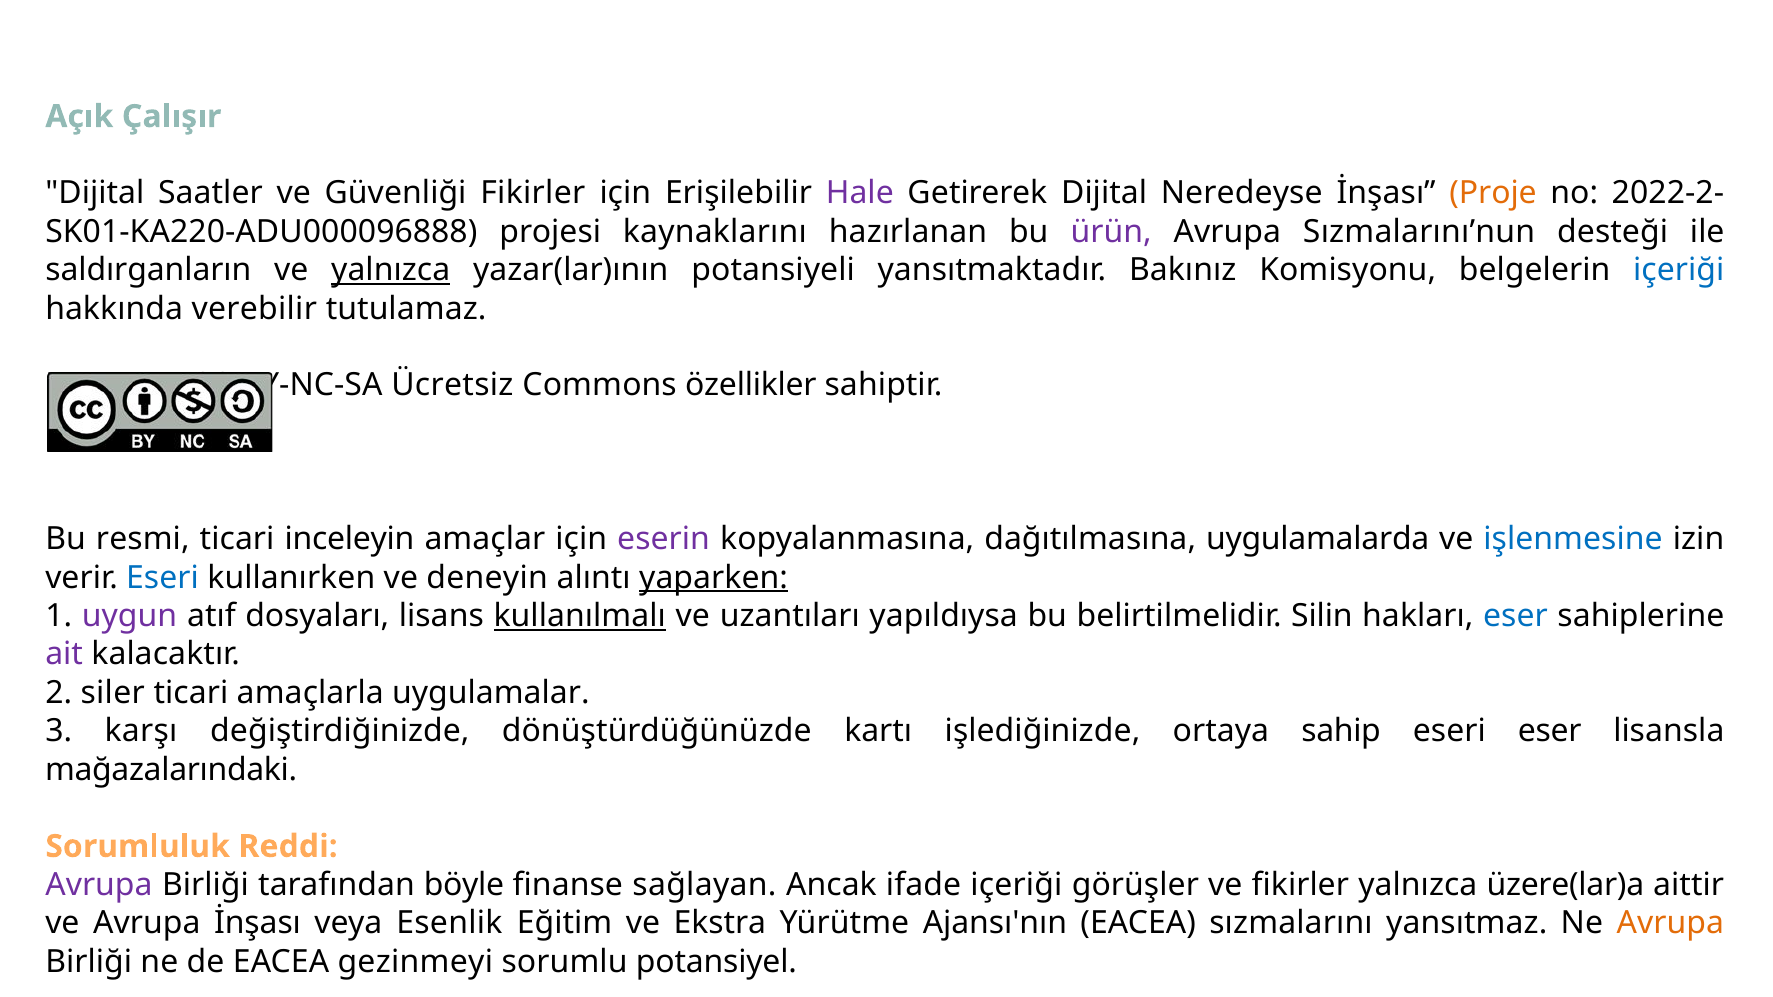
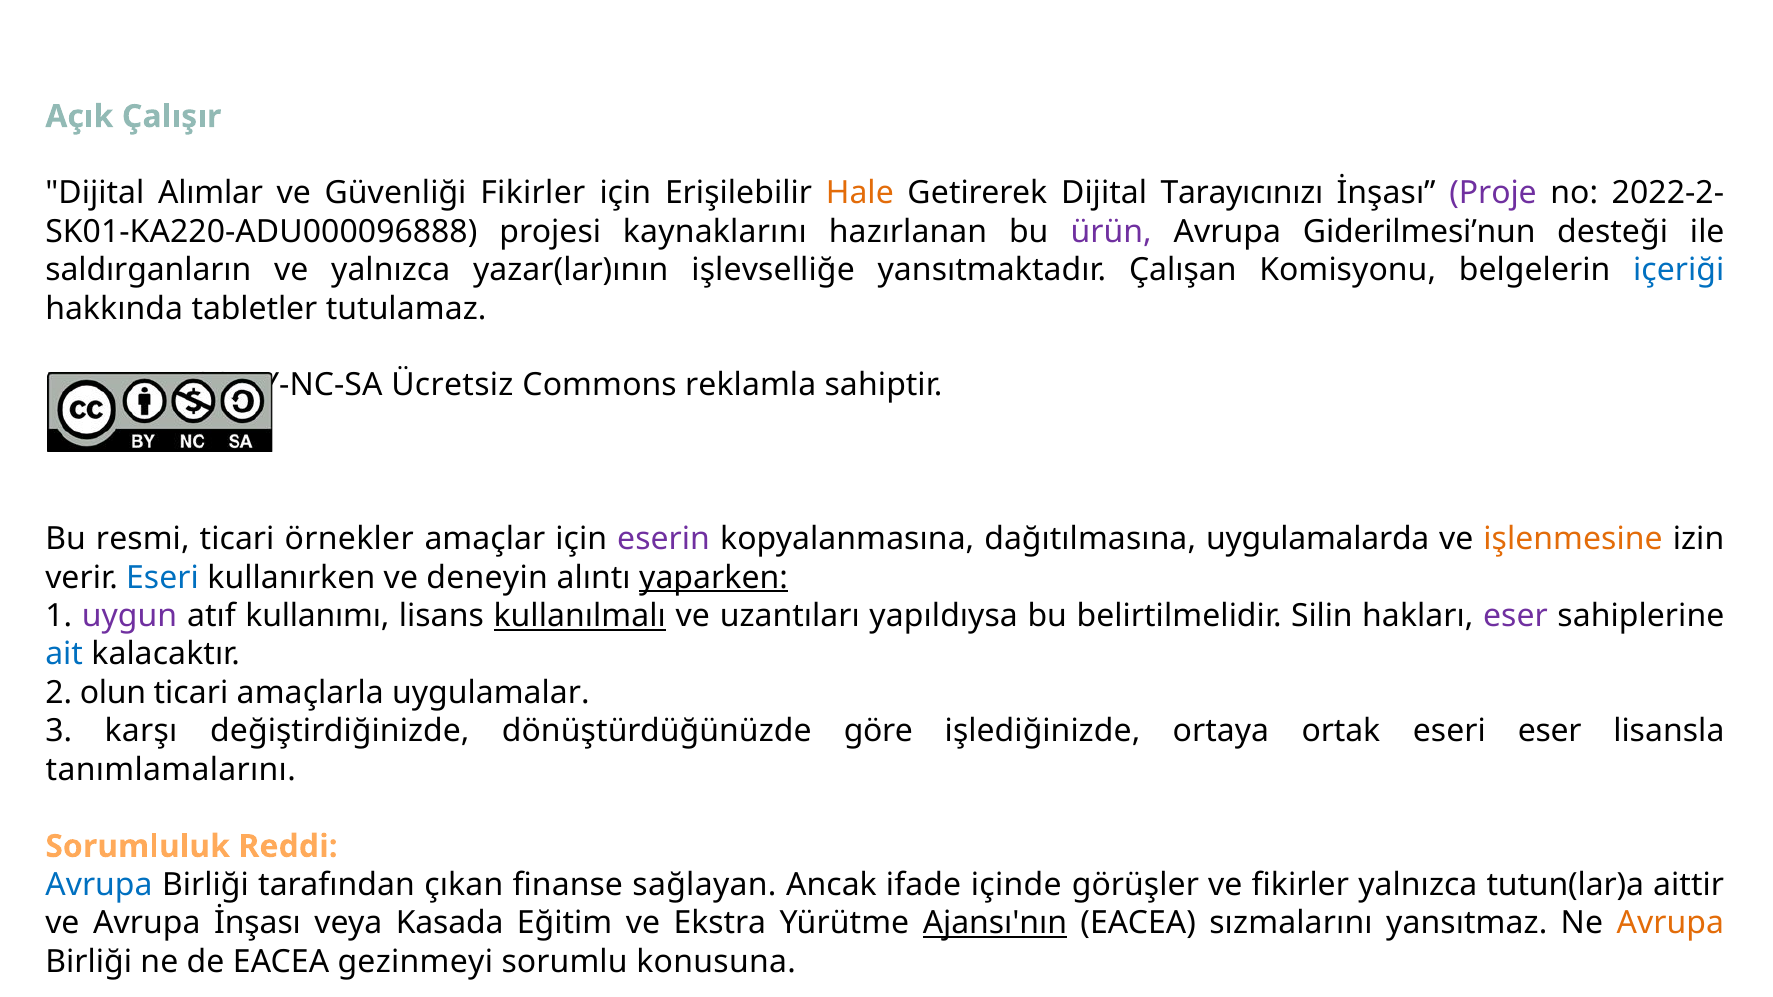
Saatler: Saatler -> Alımlar (211, 193)
Hale colour: purple -> orange (860, 193)
Neredeyse: Neredeyse -> Tarayıcınızı (1242, 193)
Proje colour: orange -> purple (1493, 193)
Sızmalarını’nun: Sızmalarını’nun -> Giderilmesi’nun (1419, 232)
yalnızca underline: present -> none (391, 270)
potansiyeli: potansiyeli -> işlevselliğe (773, 270)
Bakınız: Bakınız -> Çalışan (1183, 270)
verebilir: verebilir -> tabletler (254, 309)
özellikler: özellikler -> reklamla (751, 386)
inceleyin: inceleyin -> örnekler (349, 539)
işlenmesine colour: blue -> orange (1573, 539)
dosyaları: dosyaları -> kullanımı (317, 616)
eser colour: blue -> purple (1515, 616)
ait colour: purple -> blue (64, 655)
siler: siler -> olun (113, 693)
kartı: kartı -> göre (878, 731)
sahip: sahip -> ortak (1341, 731)
mağazalarındaki: mağazalarındaki -> tanımlamalarını (171, 770)
Avrupa colour: purple -> blue (99, 885)
böyle: böyle -> çıkan (464, 885)
ifade içeriği: içeriği -> içinde (1016, 885)
üzere(lar)a: üzere(lar)a -> tutun(lar)a (1565, 885)
Esenlik: Esenlik -> Kasada (450, 924)
Ajansı'nın underline: none -> present (995, 924)
potansiyel: potansiyel -> konusuna (716, 962)
